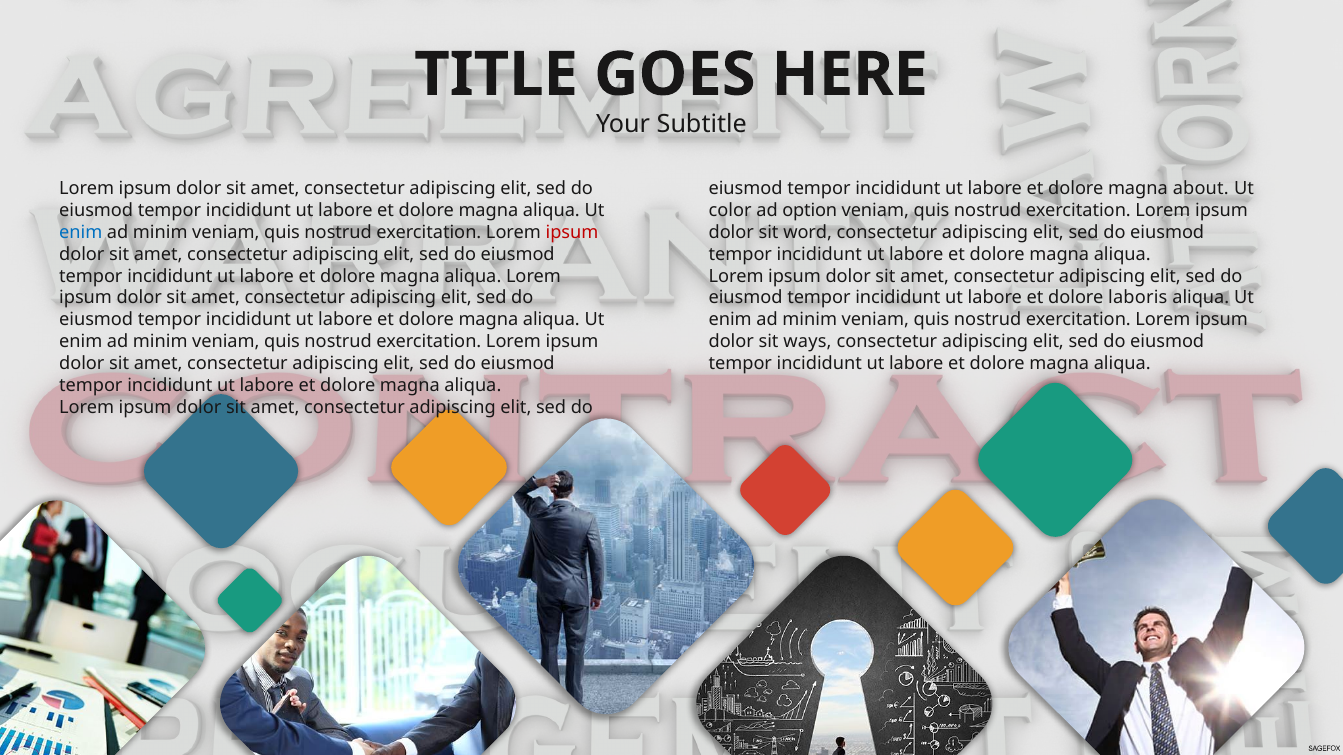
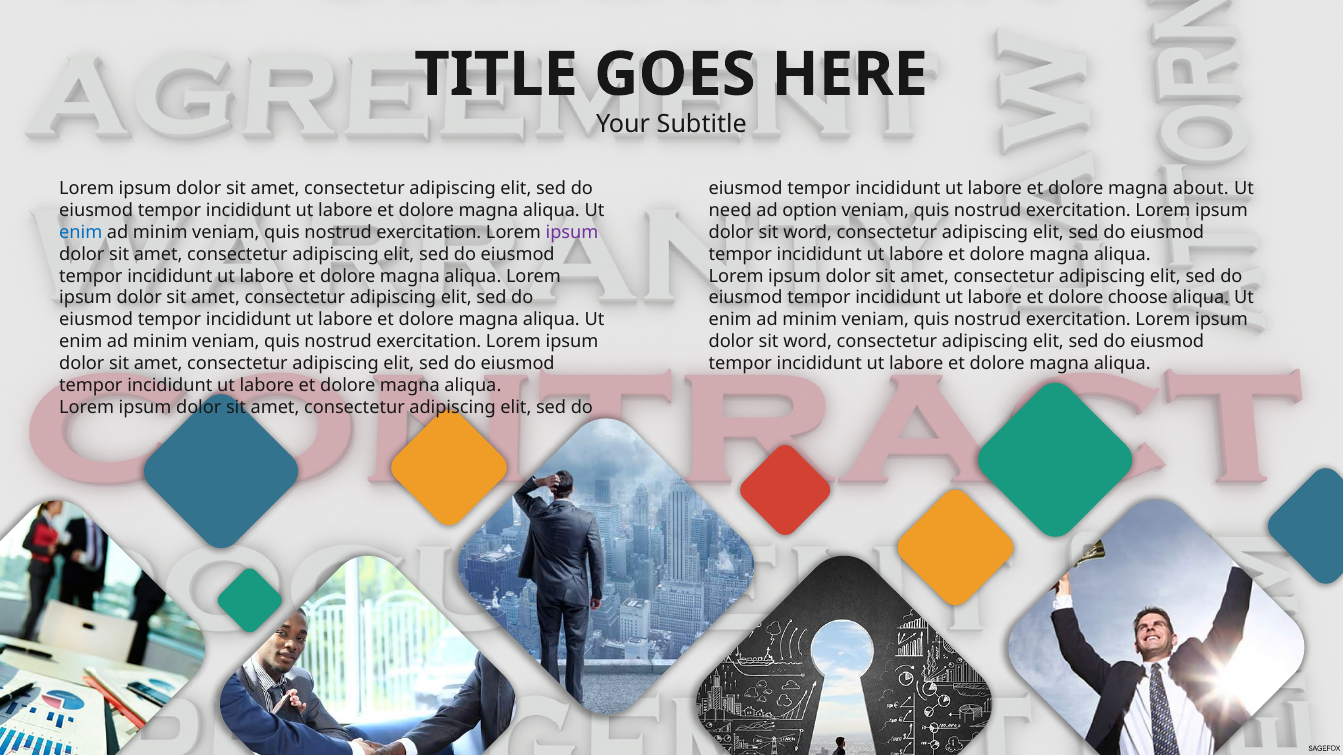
color: color -> need (730, 211)
ipsum colour: red -> purple (572, 233)
laboris: laboris -> choose (1138, 298)
ways: ways -> word (808, 342)
